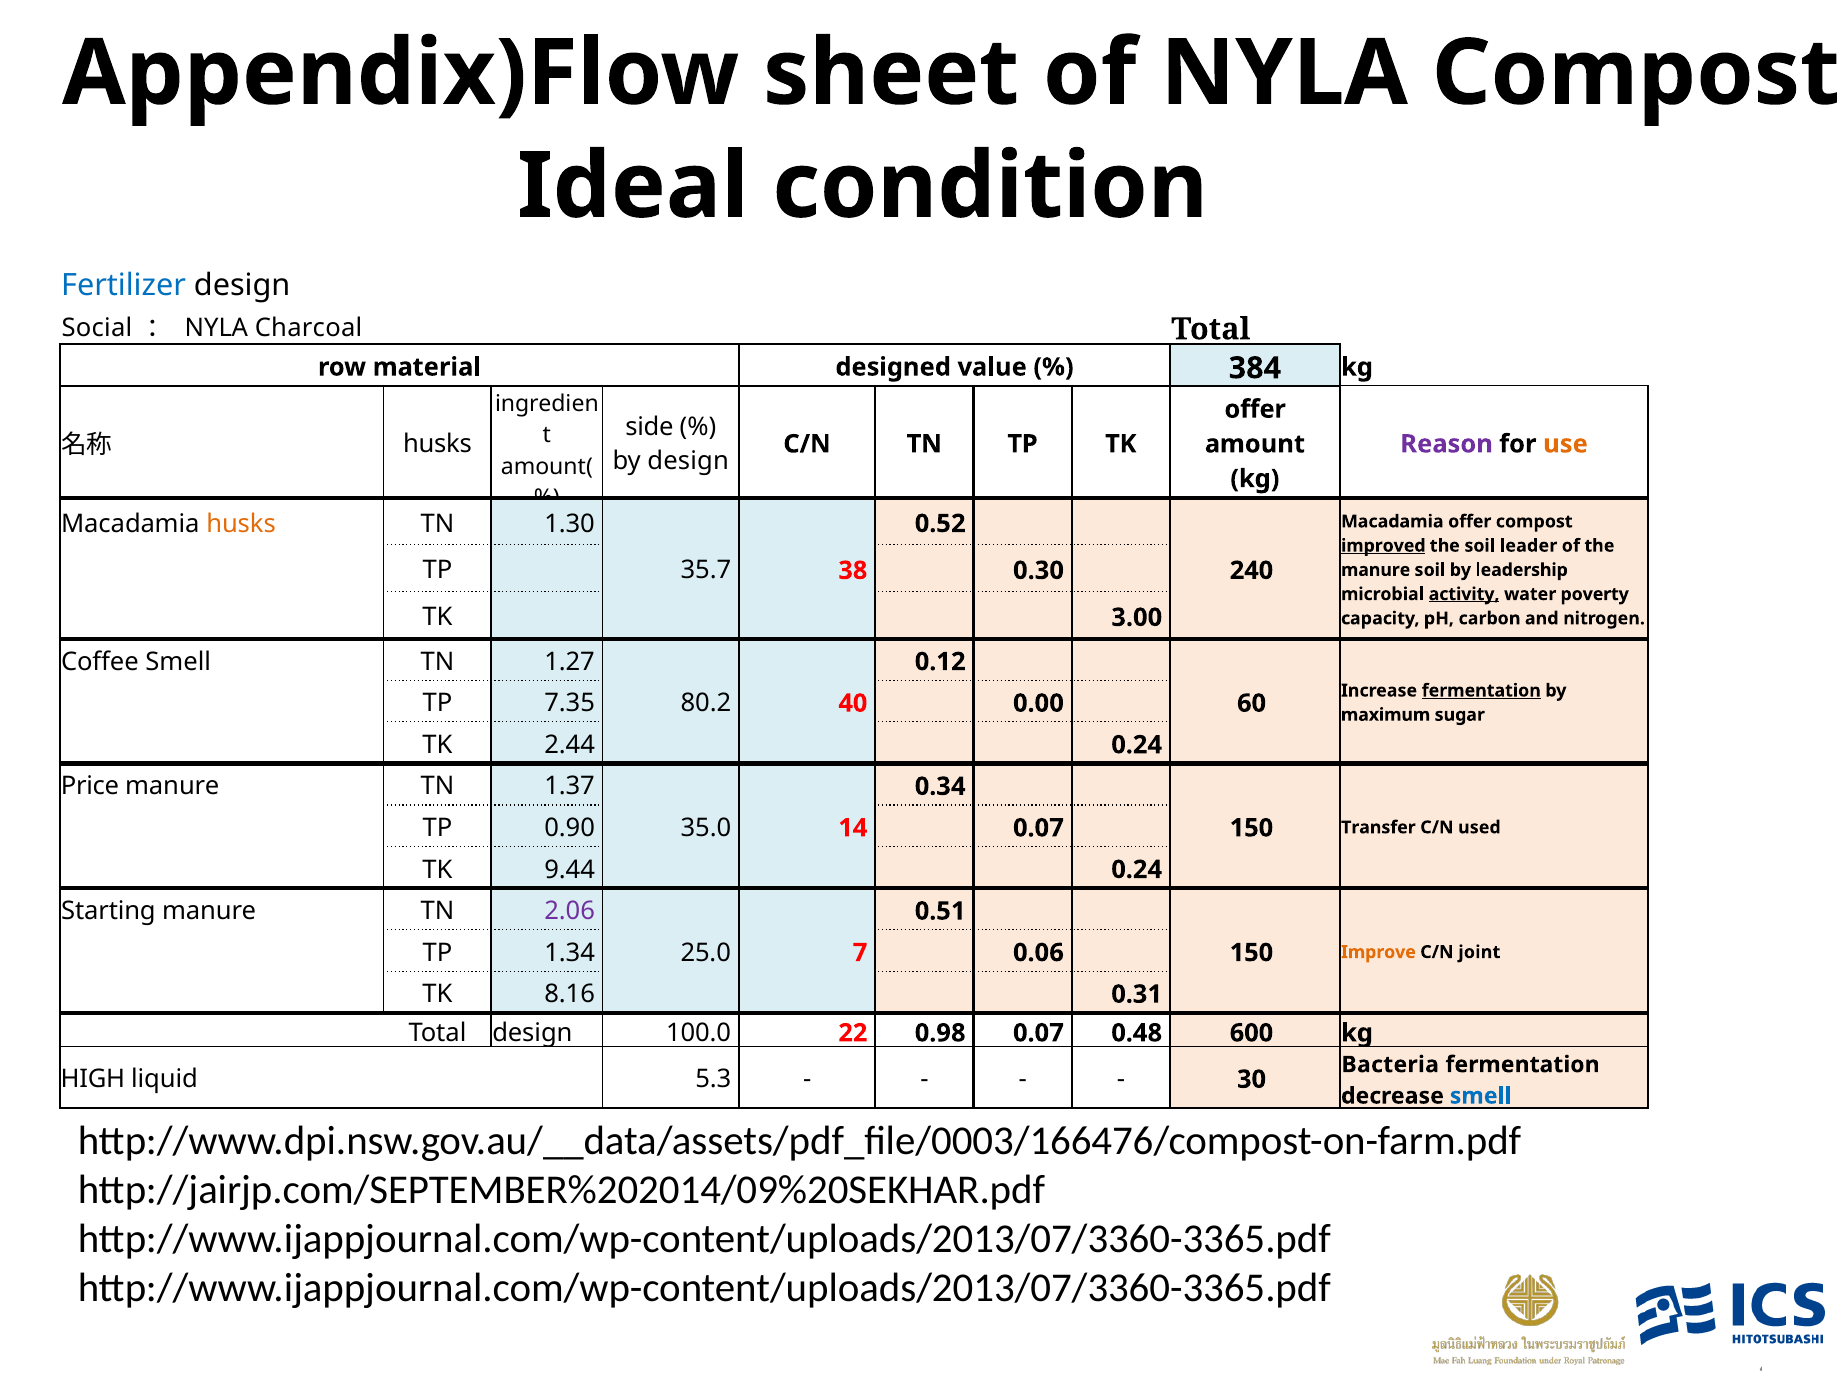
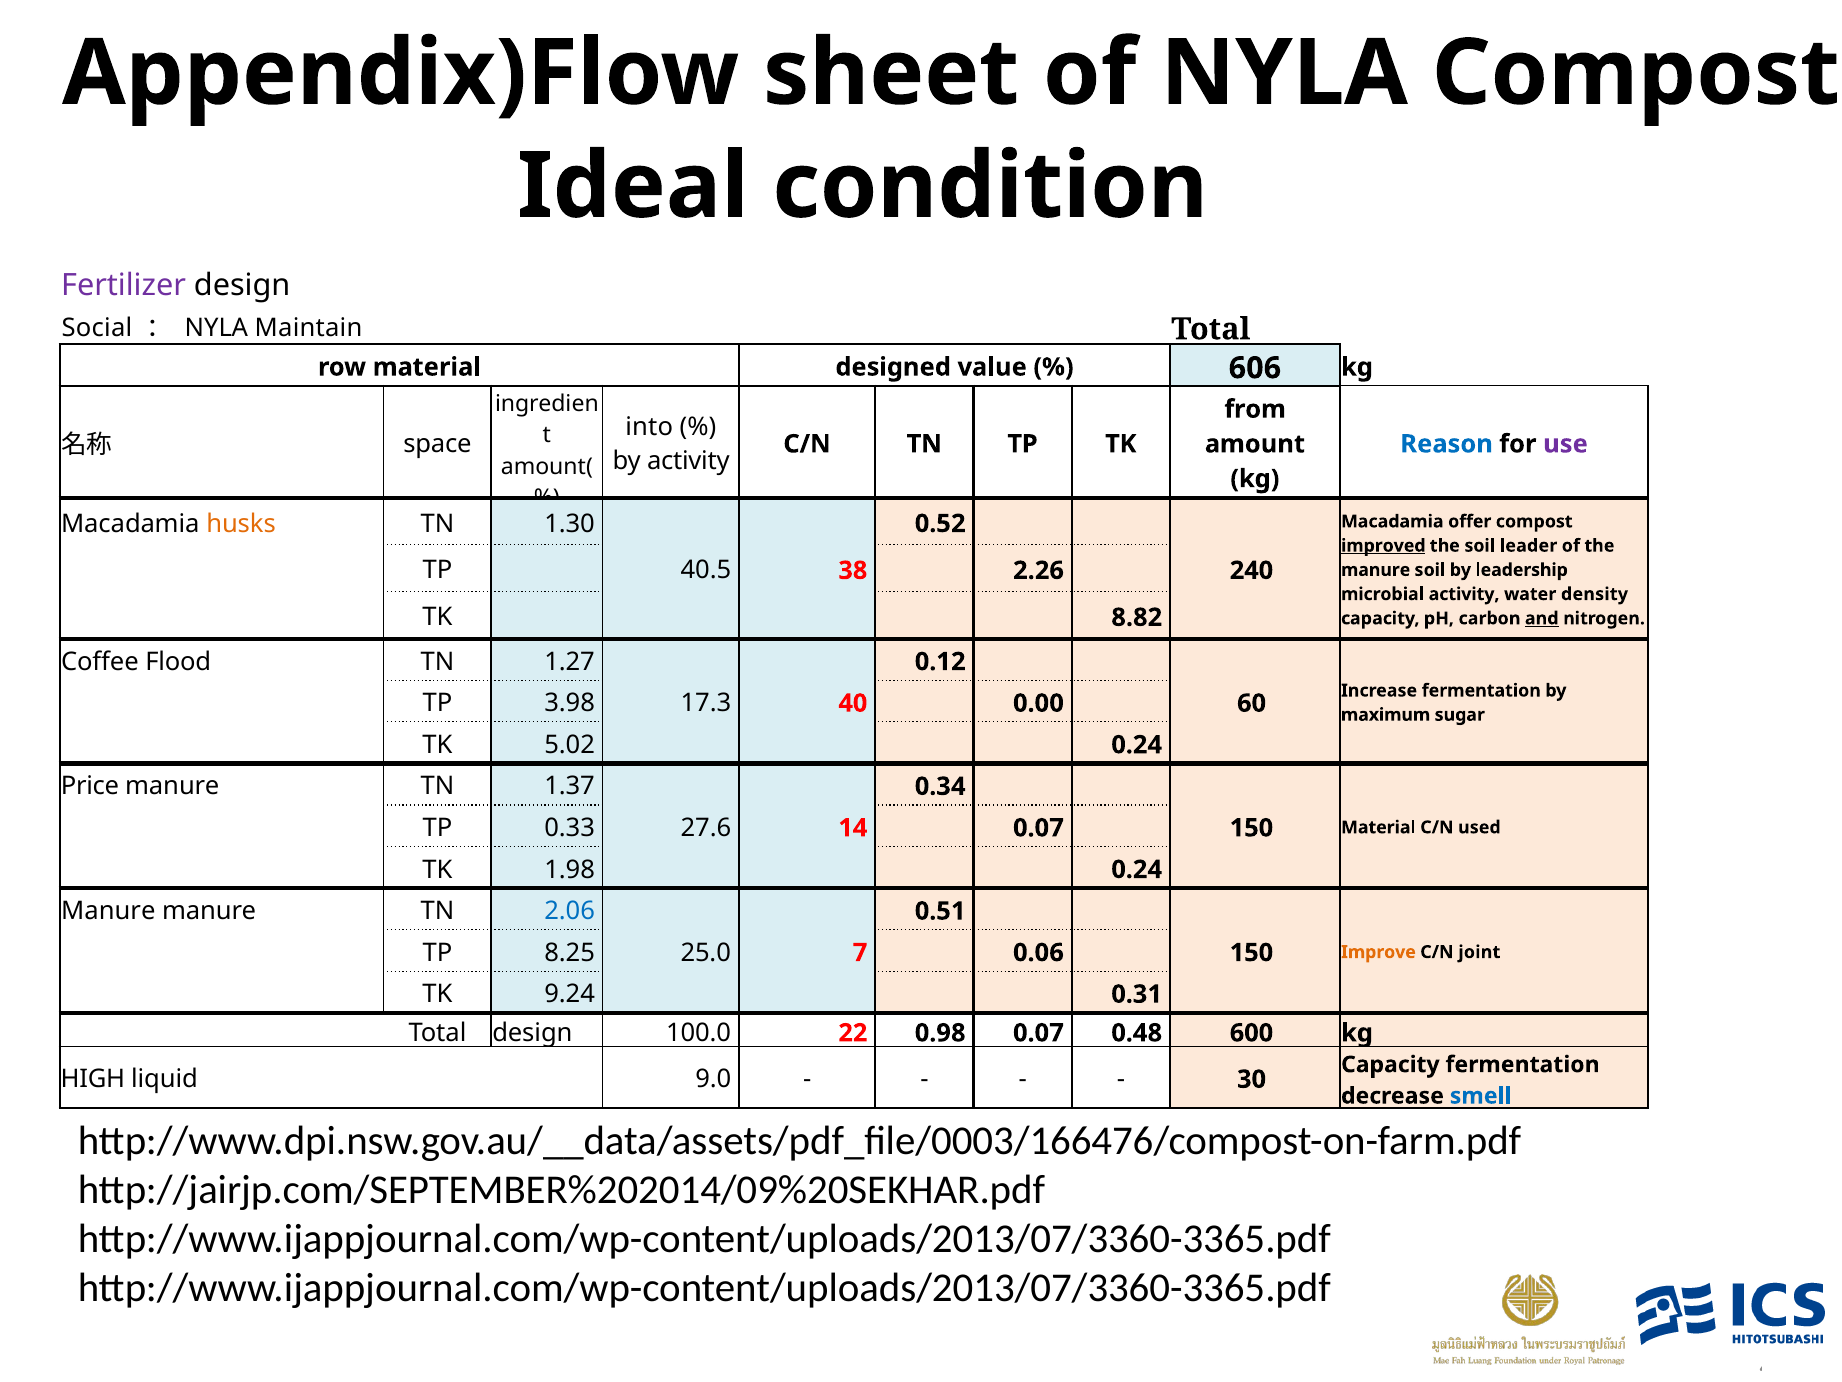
Fertilizer colour: blue -> purple (124, 285)
Charcoal: Charcoal -> Maintain (309, 328)
384: 384 -> 606 (1255, 368)
offer: offer -> from (1255, 409)
side: side -> into (649, 426)
husks: husks -> space (437, 444)
Reason colour: purple -> blue (1447, 444)
use colour: orange -> purple (1565, 444)
by design: design -> activity (688, 461)
35.7: 35.7 -> 40.5 (706, 570)
0.30: 0.30 -> 2.26 (1039, 570)
activity underline: present -> none (1464, 594)
poverty: poverty -> density (1594, 594)
3.00: 3.00 -> 8.82 (1137, 617)
and underline: none -> present (1542, 618)
Coffee Smell: Smell -> Flood (178, 661)
fermentation underline: present -> none (1481, 690)
7.35: 7.35 -> 3.98 (570, 703)
80.2: 80.2 -> 17.3 (706, 703)
2.44: 2.44 -> 5.02 (570, 745)
0.90: 0.90 -> 0.33 (570, 828)
35.0: 35.0 -> 27.6 (706, 828)
Transfer: Transfer -> Material (1378, 827)
9.44: 9.44 -> 1.98 (570, 869)
Starting: Starting -> Manure (108, 911)
2.06 colour: purple -> blue (570, 911)
1.34: 1.34 -> 8.25 (570, 952)
8.16: 8.16 -> 9.24 (570, 994)
Bacteria: Bacteria -> Capacity (1390, 1064)
5.3: 5.3 -> 9.0 (713, 1079)
